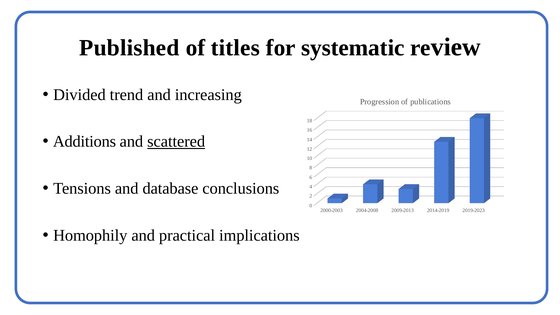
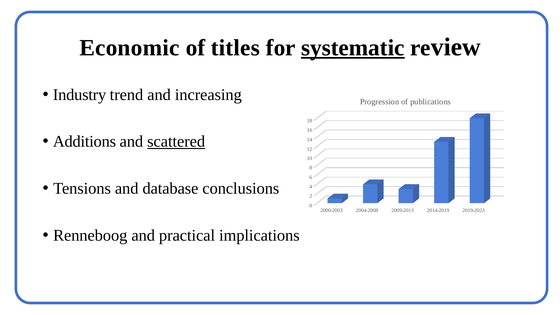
Published: Published -> Economic (129, 48)
systematic underline: none -> present (353, 48)
Divided: Divided -> Industry (80, 95)
Homophily: Homophily -> Renneboog (90, 235)
